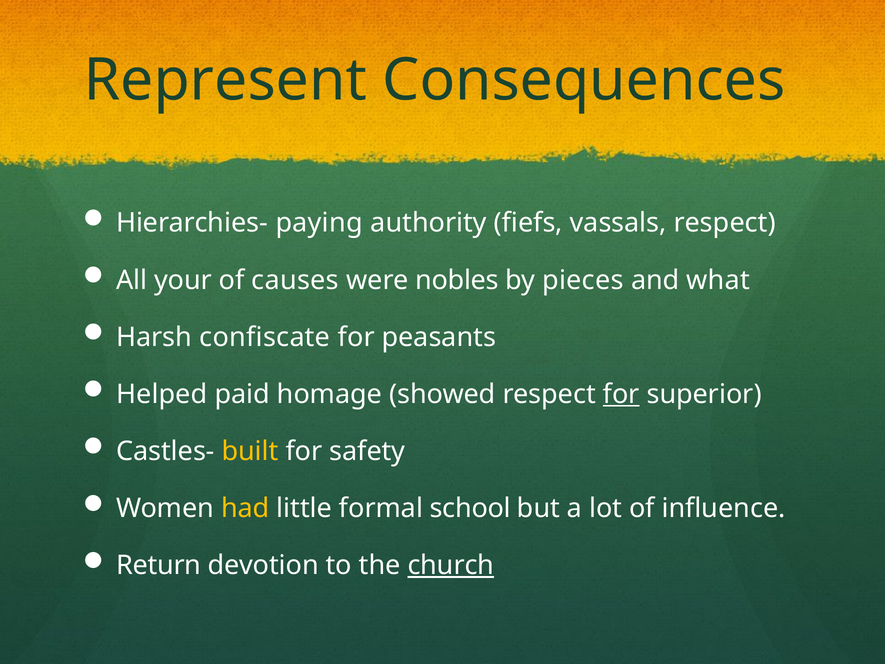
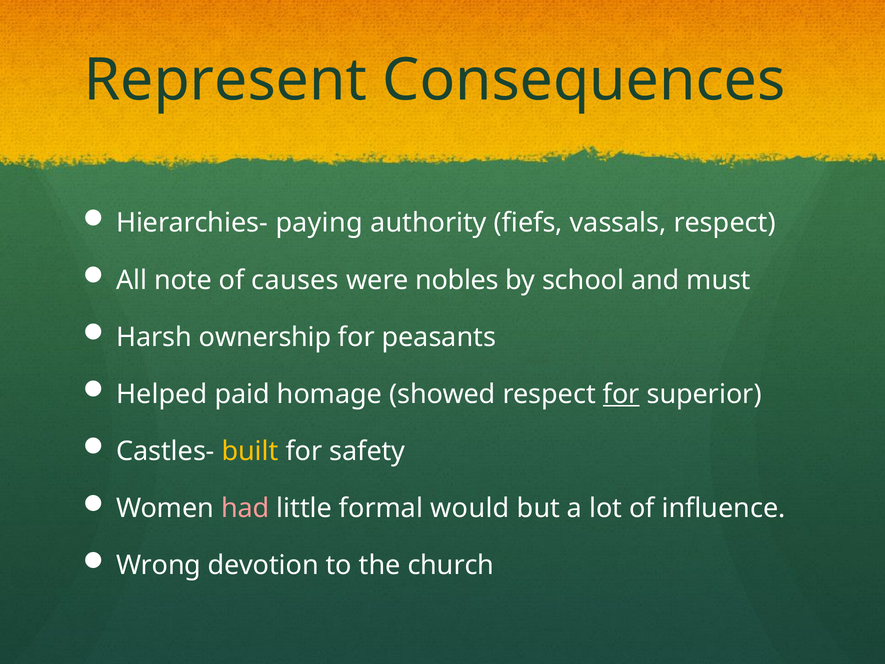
your: your -> note (183, 280)
pieces: pieces -> school (583, 280)
what: what -> must (719, 280)
confiscate: confiscate -> ownership (265, 337)
had colour: yellow -> pink (245, 508)
school: school -> would (470, 508)
Return: Return -> Wrong (159, 565)
church underline: present -> none (451, 565)
